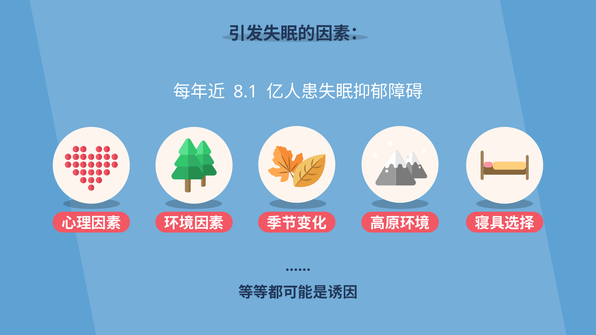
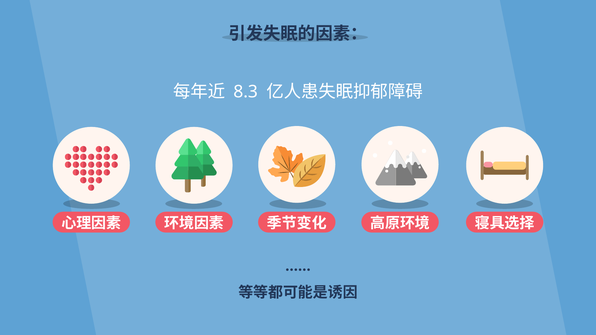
8.1: 8.1 -> 8.3 (246, 92)
